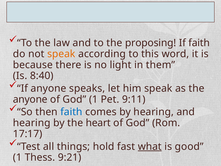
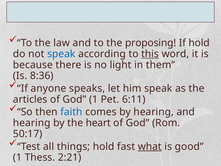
If faith: faith -> hold (199, 43)
speak colour: orange -> blue (61, 54)
this underline: none -> present (150, 54)
8:40: 8:40 -> 8:36 (42, 76)
anyone: anyone -> articles (30, 99)
9:11: 9:11 -> 6:11 (134, 99)
17:17: 17:17 -> 50:17 (28, 134)
9:21: 9:21 -> 2:21 (70, 157)
